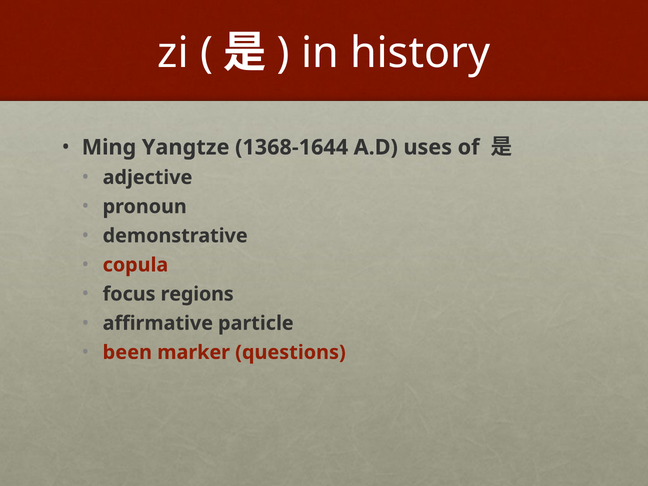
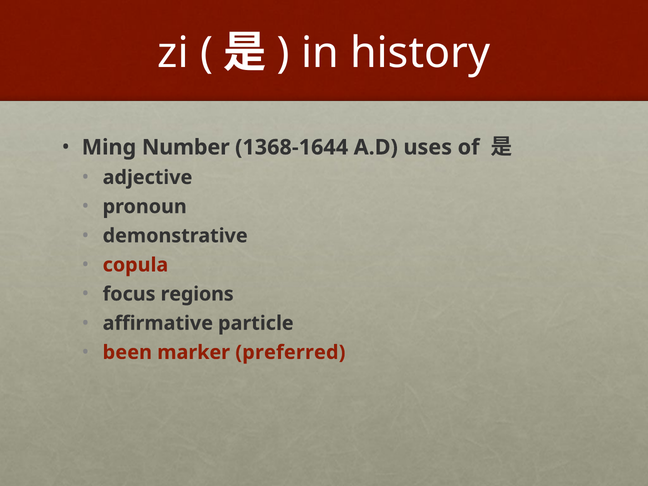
Yangtze: Yangtze -> Number (186, 147)
questions: questions -> preferred (290, 352)
